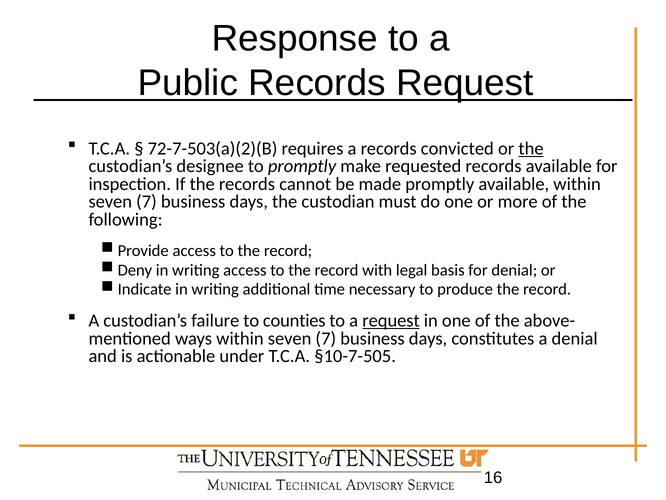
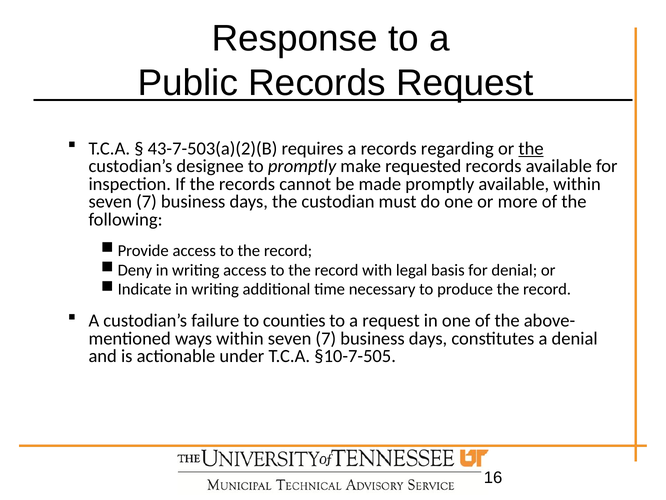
72-7-503(a)(2)(B: 72-7-503(a)(2)(B -> 43-7-503(a)(2)(B (213, 148)
convicted: convicted -> regarding (457, 148)
request underline: present -> none (391, 320)
